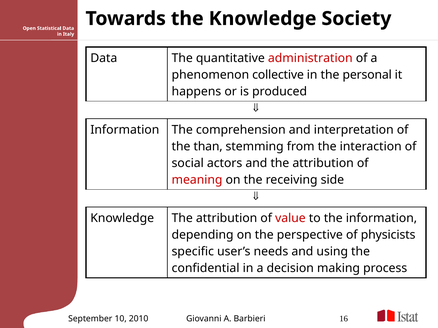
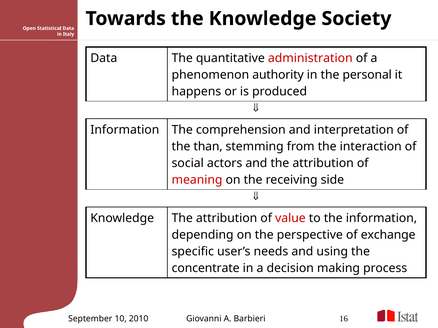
collective: collective -> authority (278, 75)
physicists: physicists -> exchange (388, 235)
confidential: confidential -> concentrate (206, 268)
